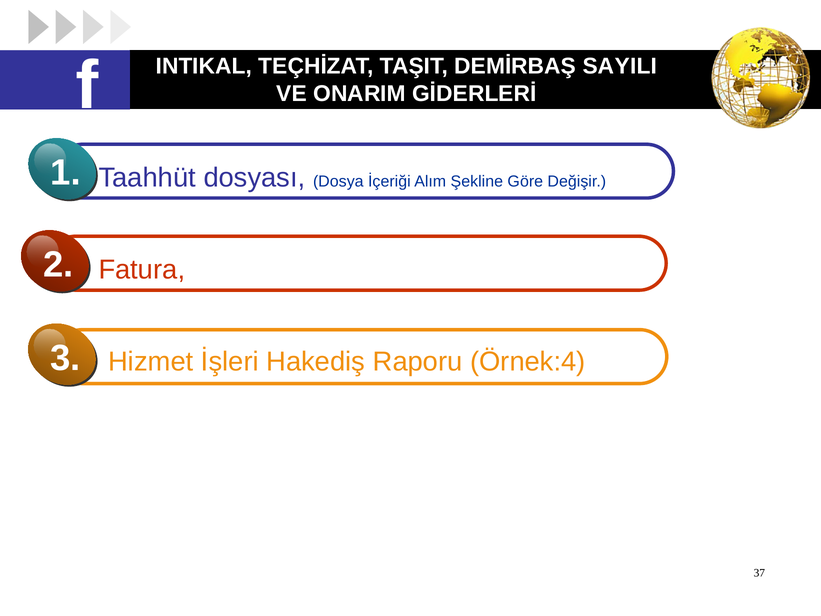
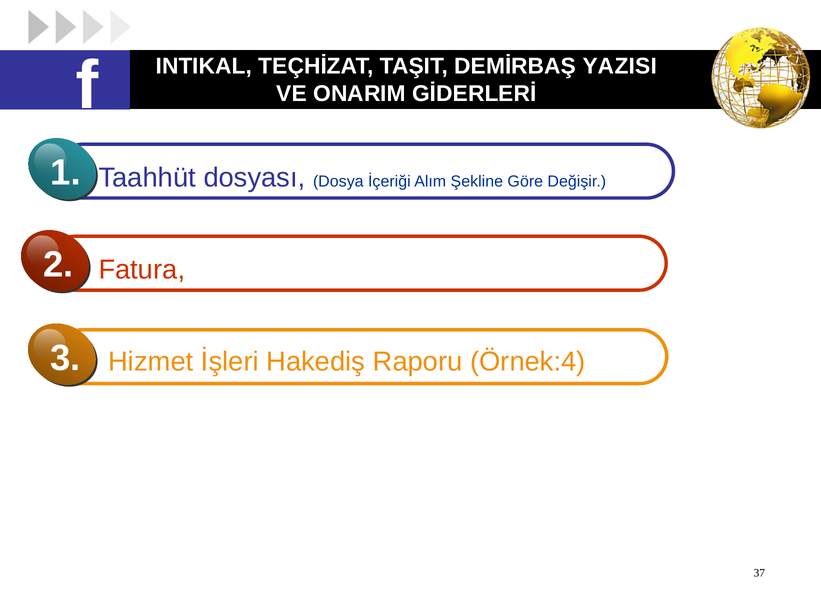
SAYILI: SAYILI -> YAZISI (620, 66)
